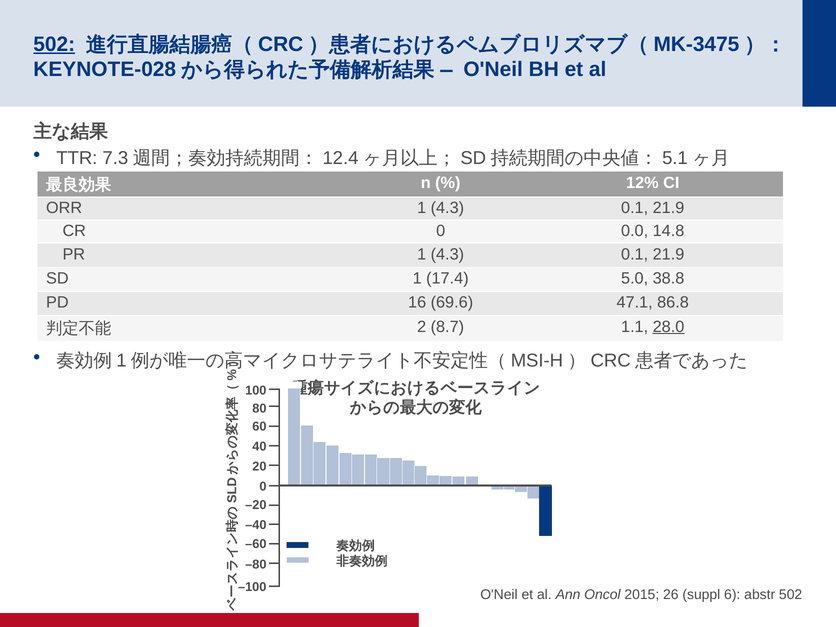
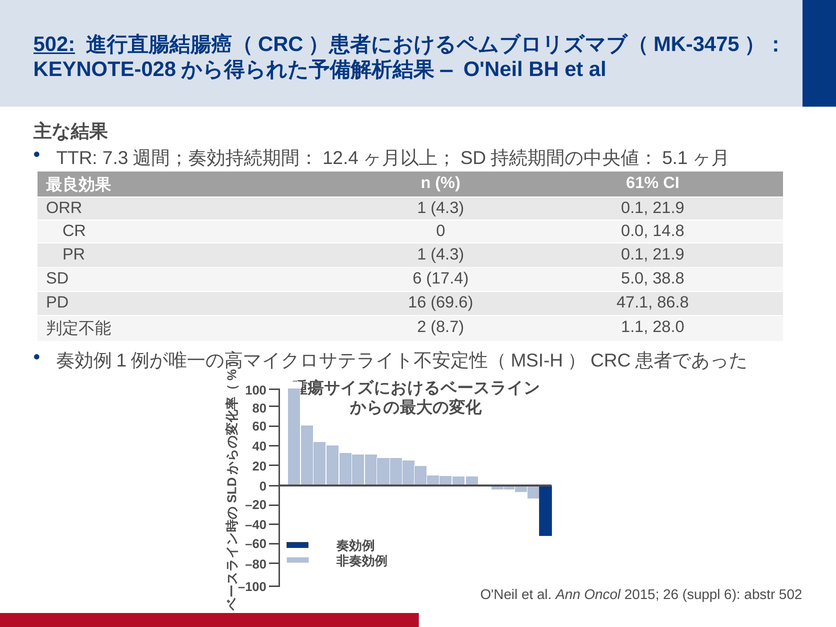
12%: 12% -> 61% (642, 183)
SD 1: 1 -> 6 (417, 278)
28.0 underline: present -> none (669, 327)
